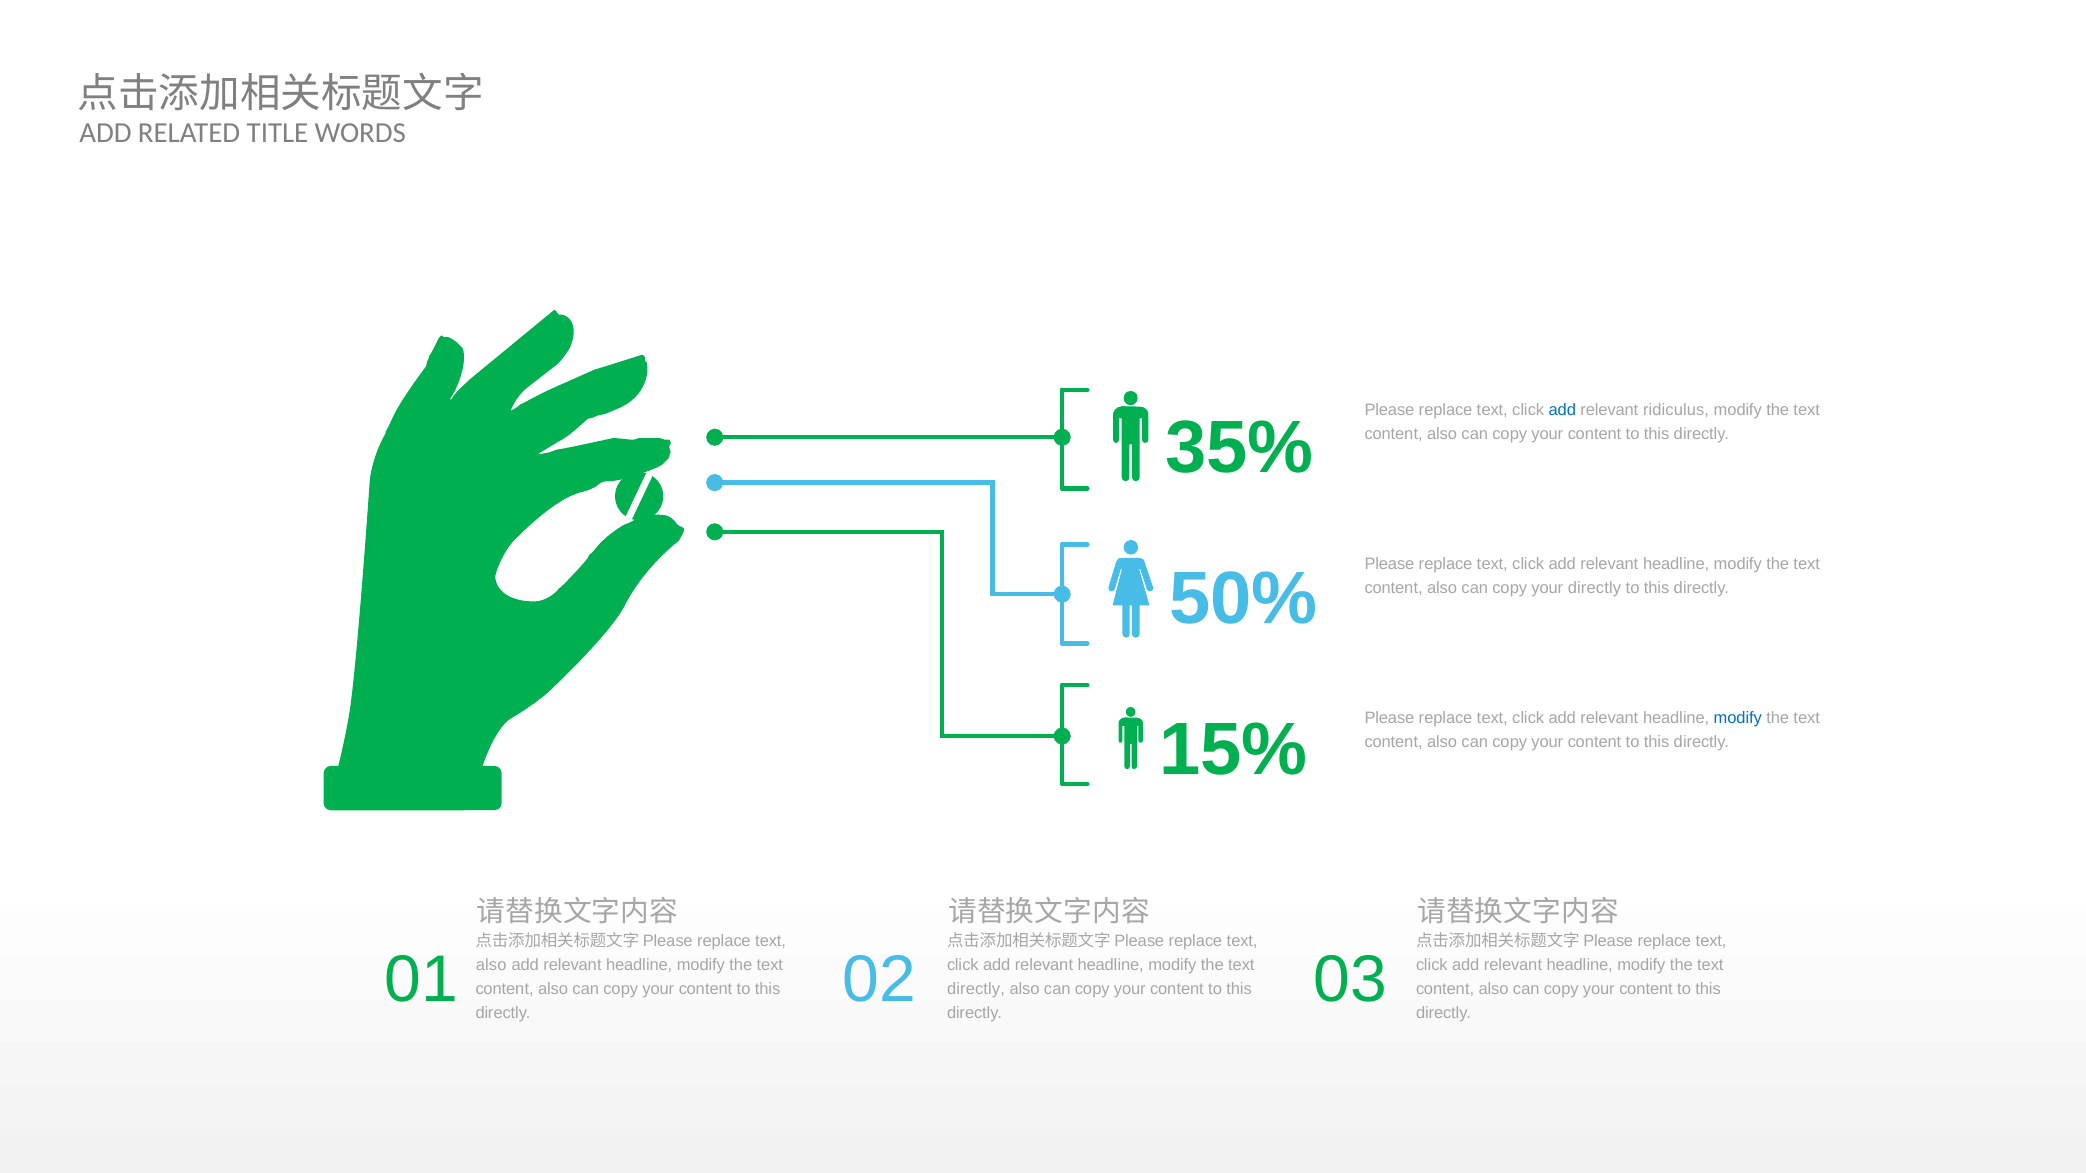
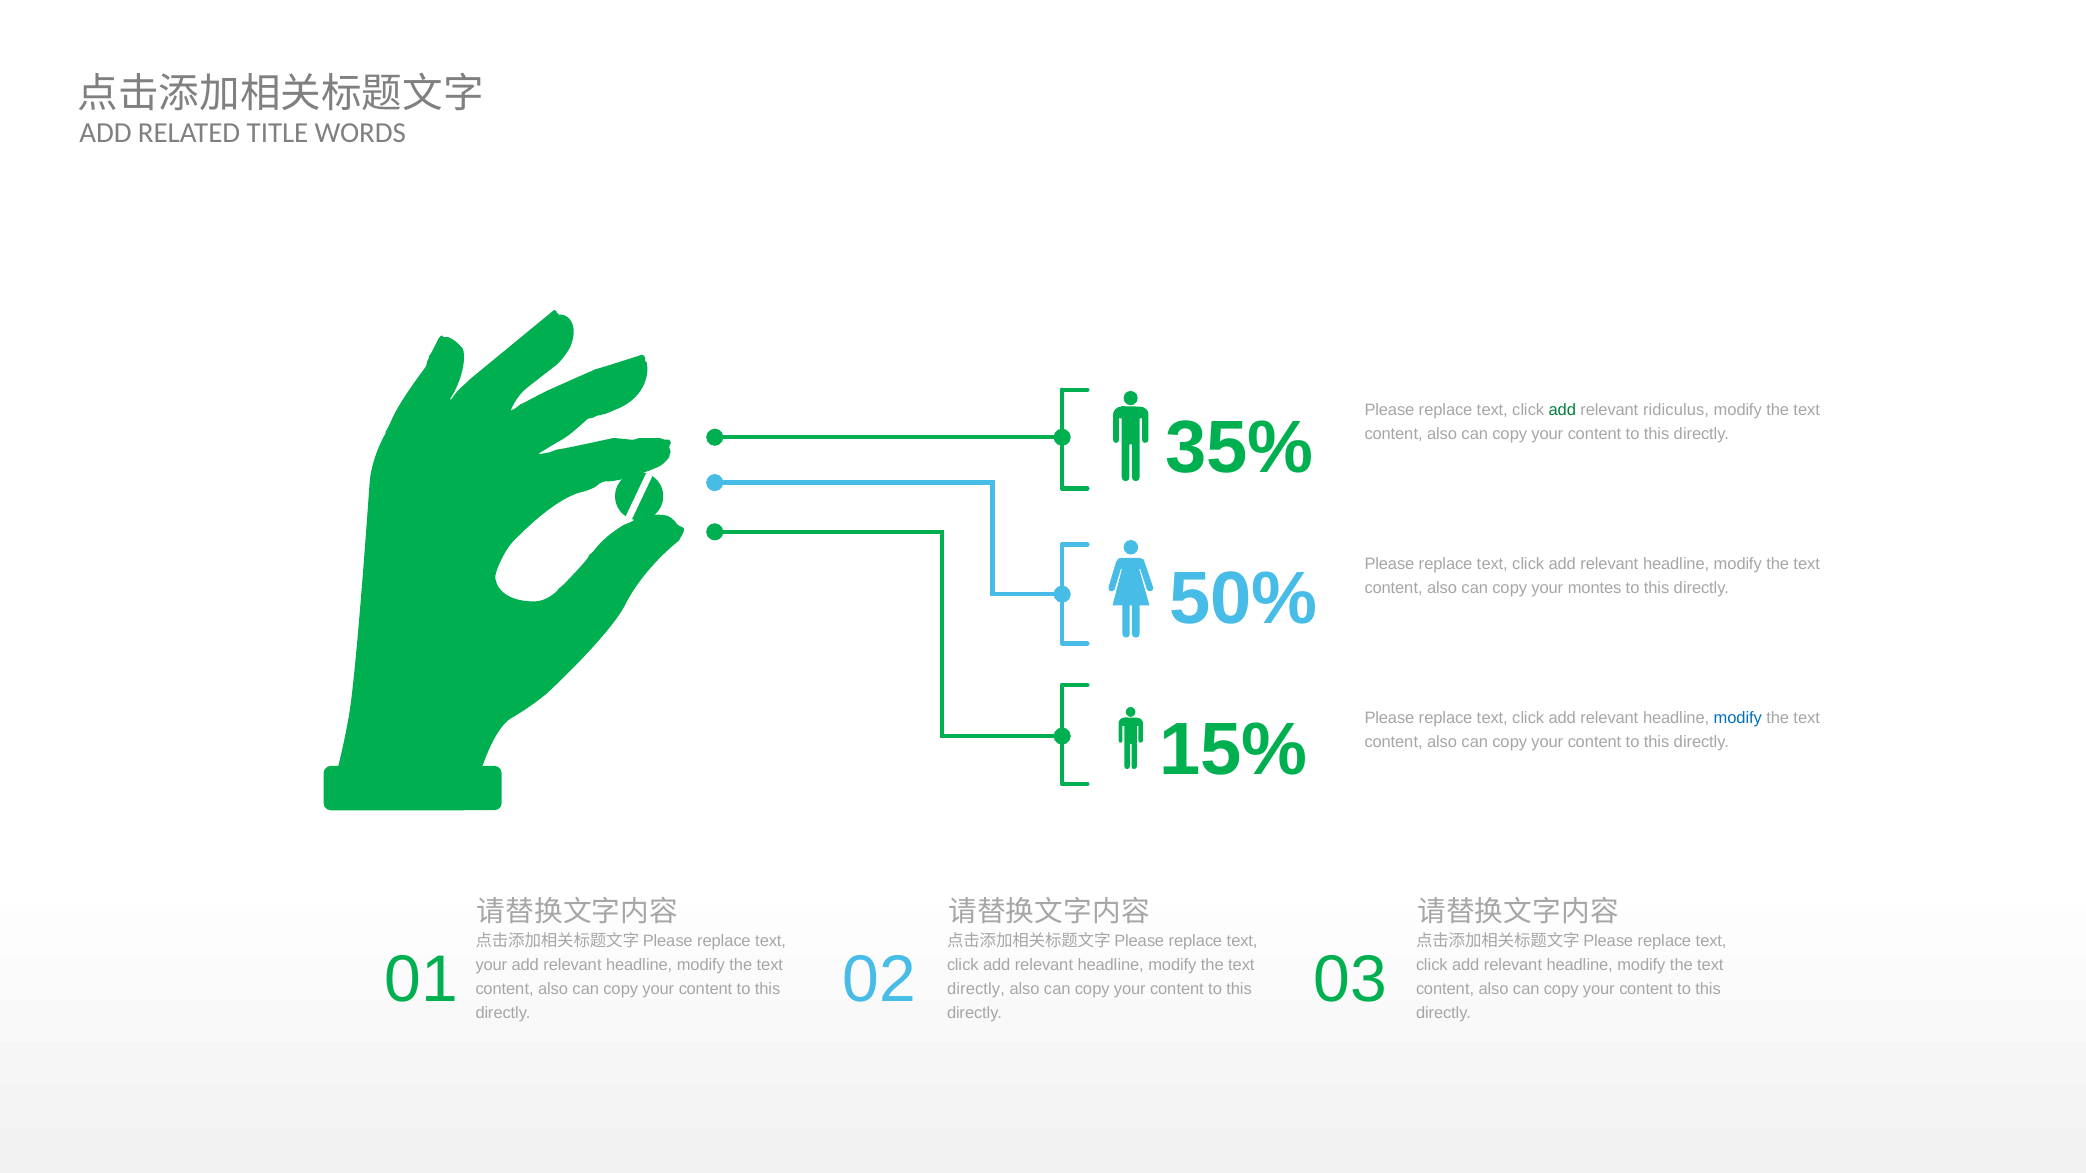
add colour: blue -> green (1562, 410)
your directly: directly -> montes (1595, 588)
also: also -> your (491, 966)
